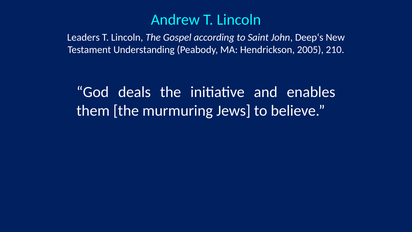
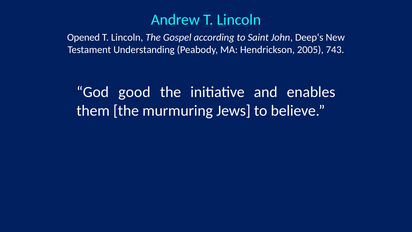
Leaders: Leaders -> Opened (84, 37)
210: 210 -> 743 (335, 50)
deals: deals -> good (134, 92)
